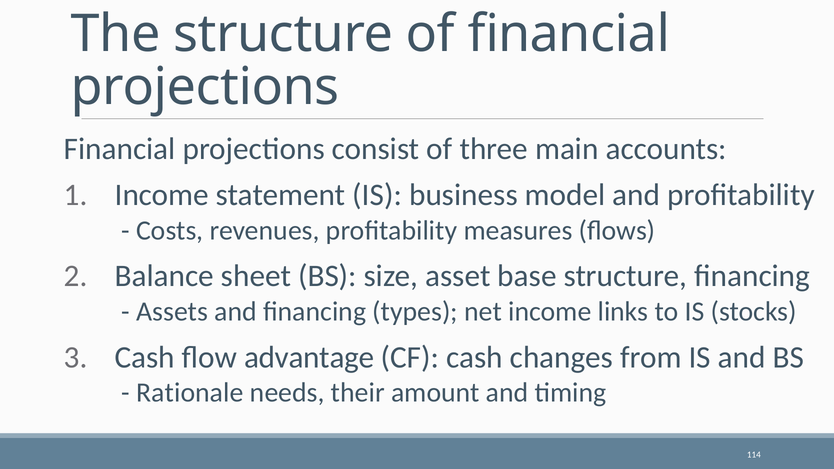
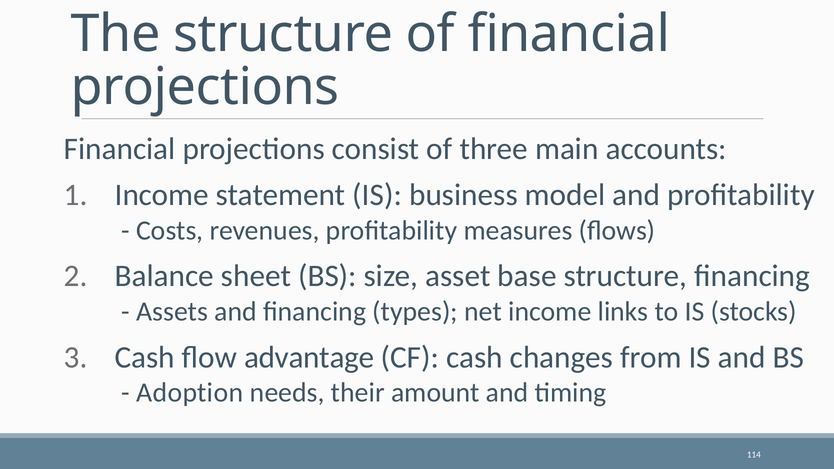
Rationale: Rationale -> Adoption (190, 393)
